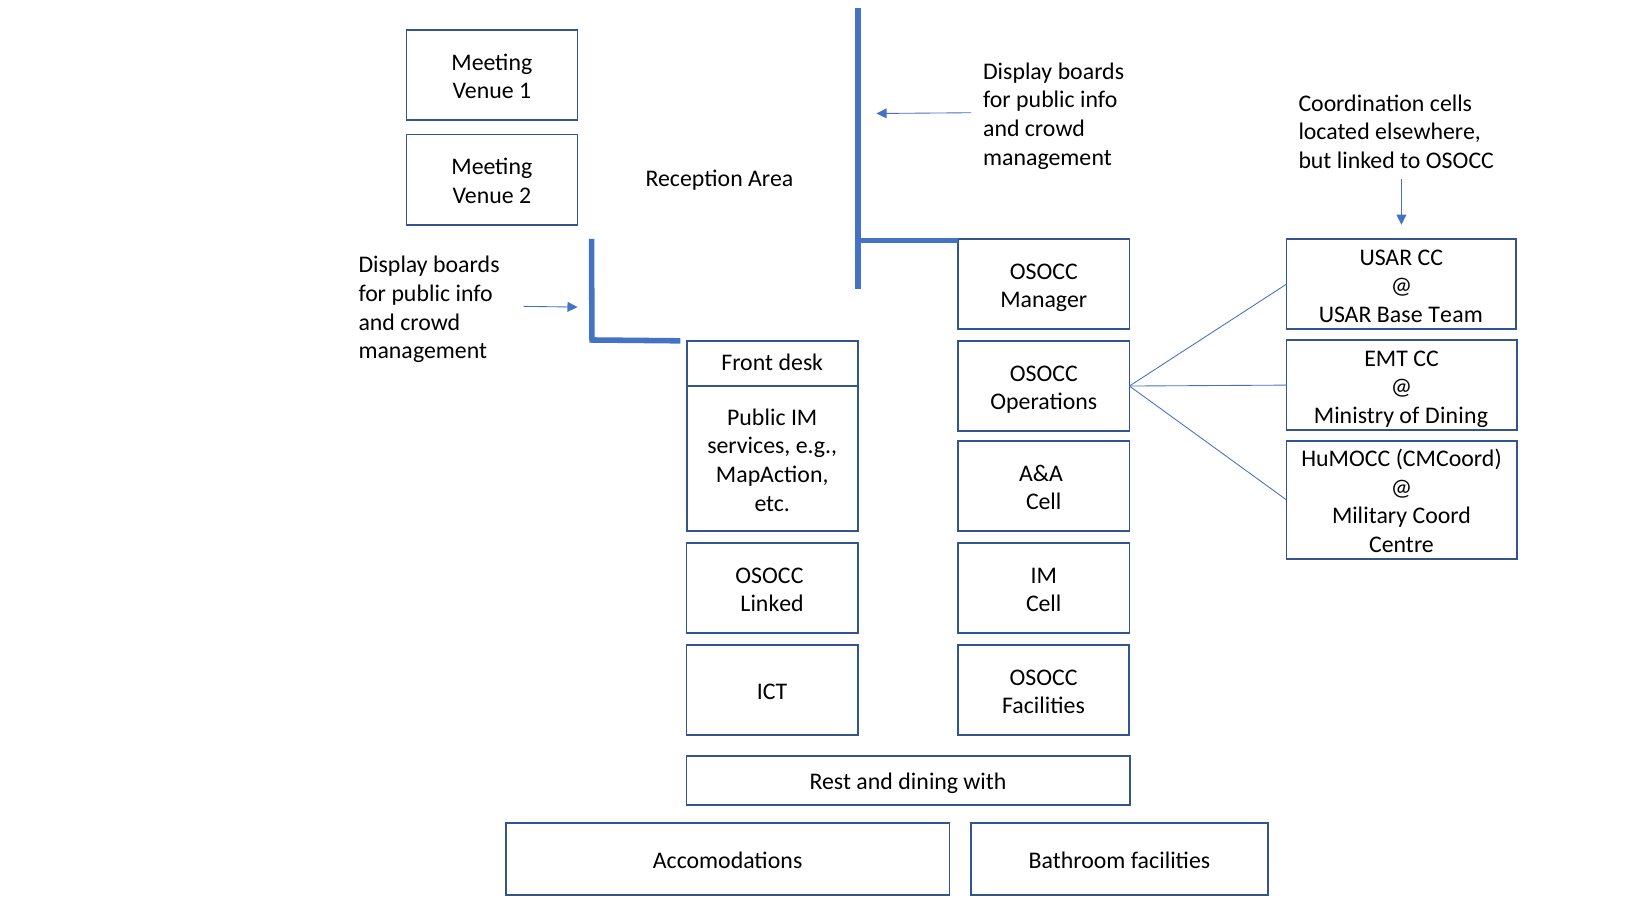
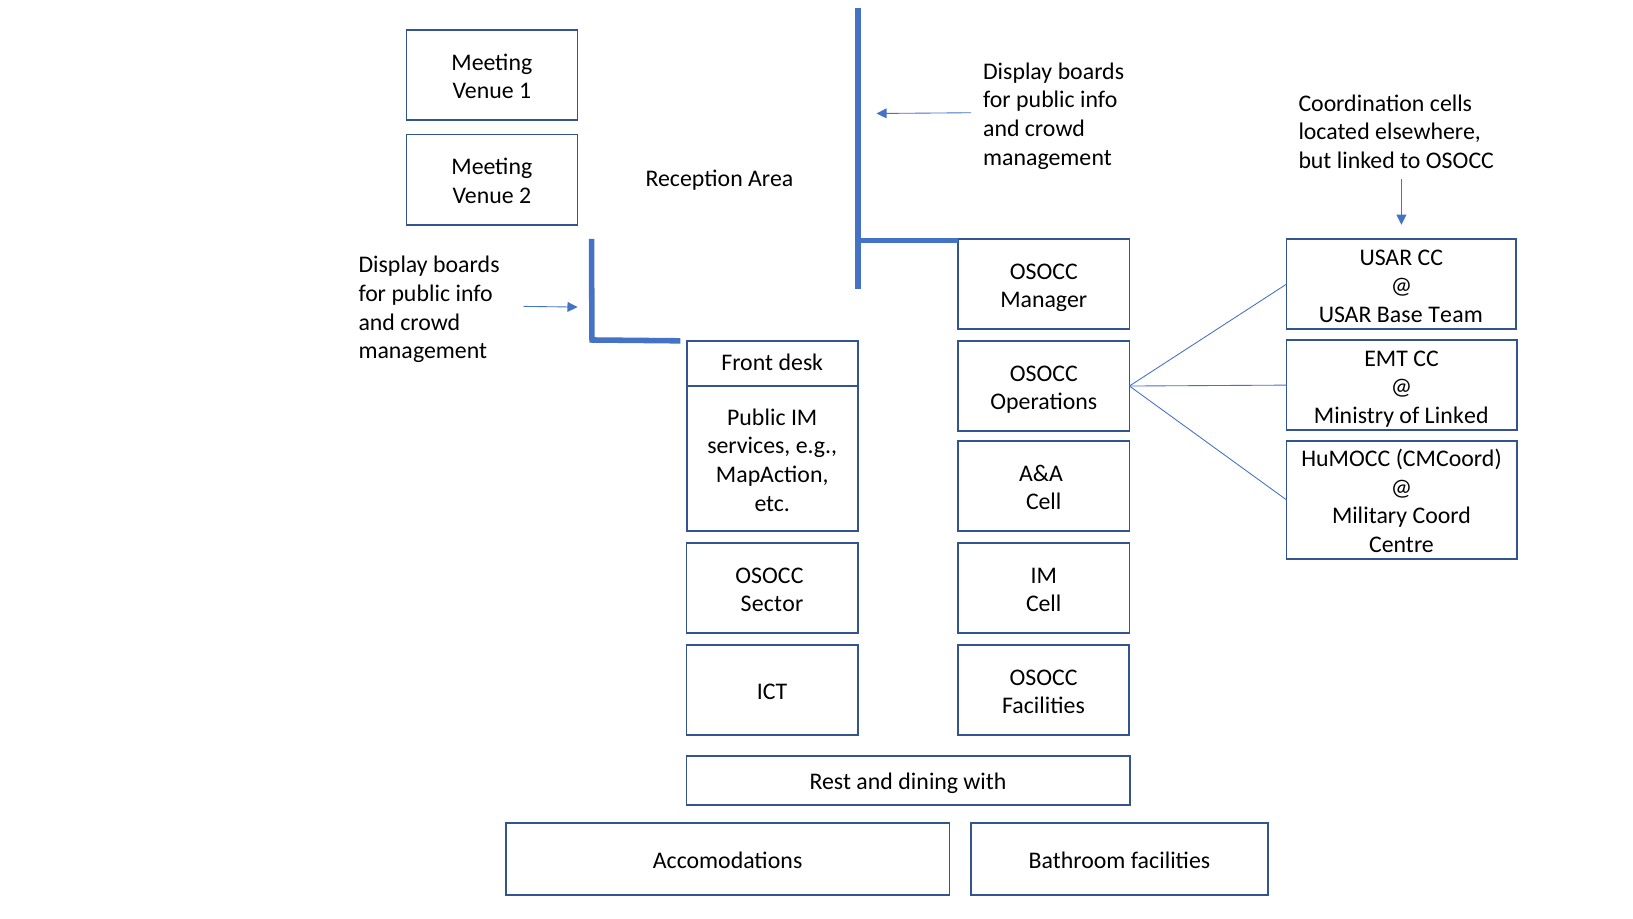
of Dining: Dining -> Linked (1457, 415)
Linked: Linked -> Sector (772, 604)
